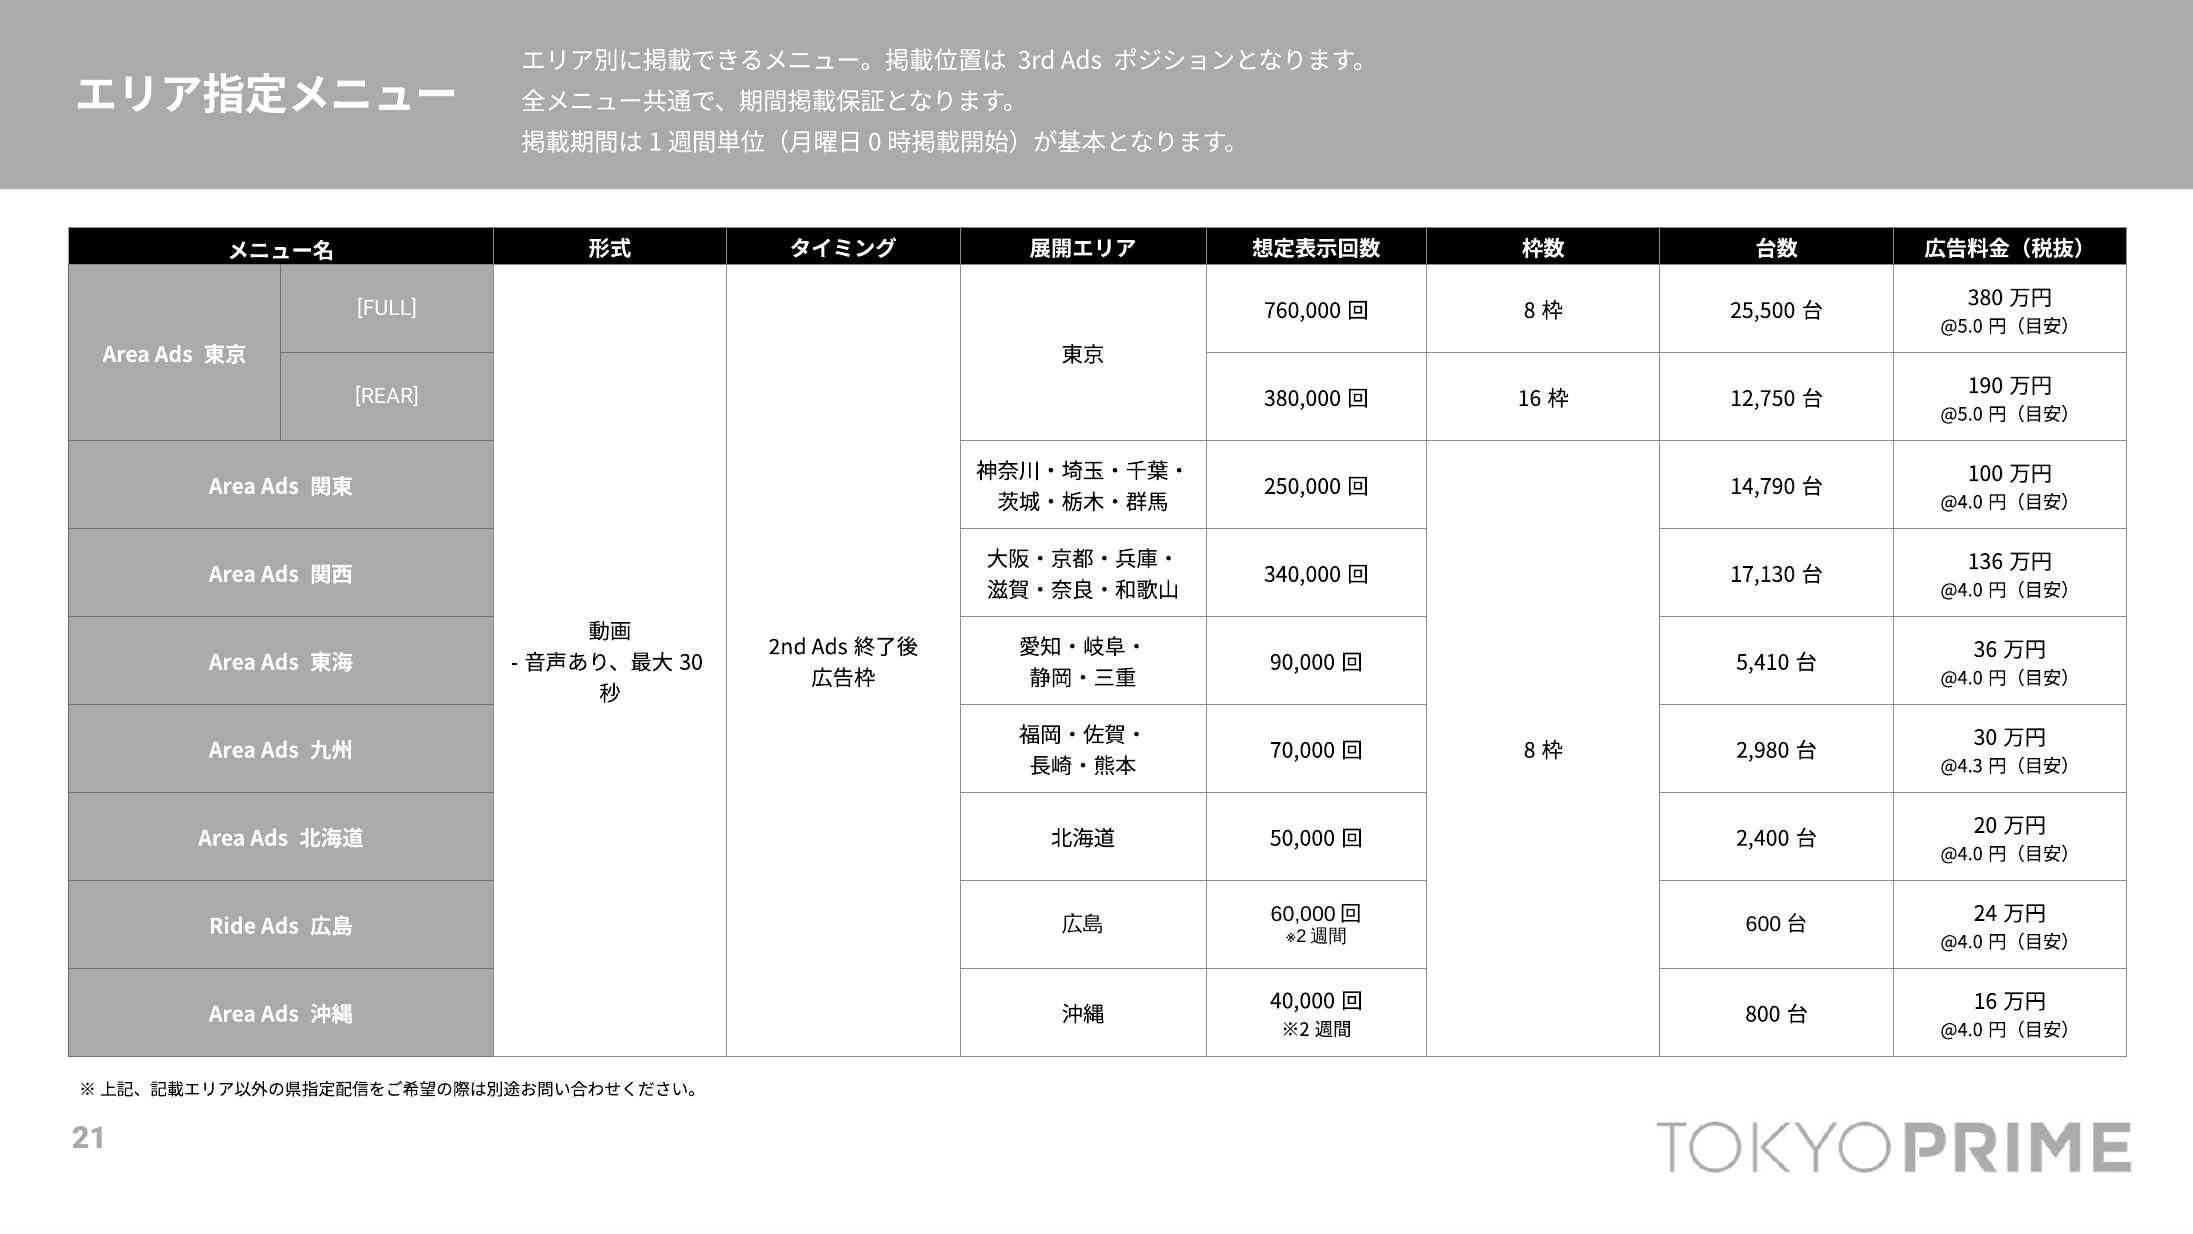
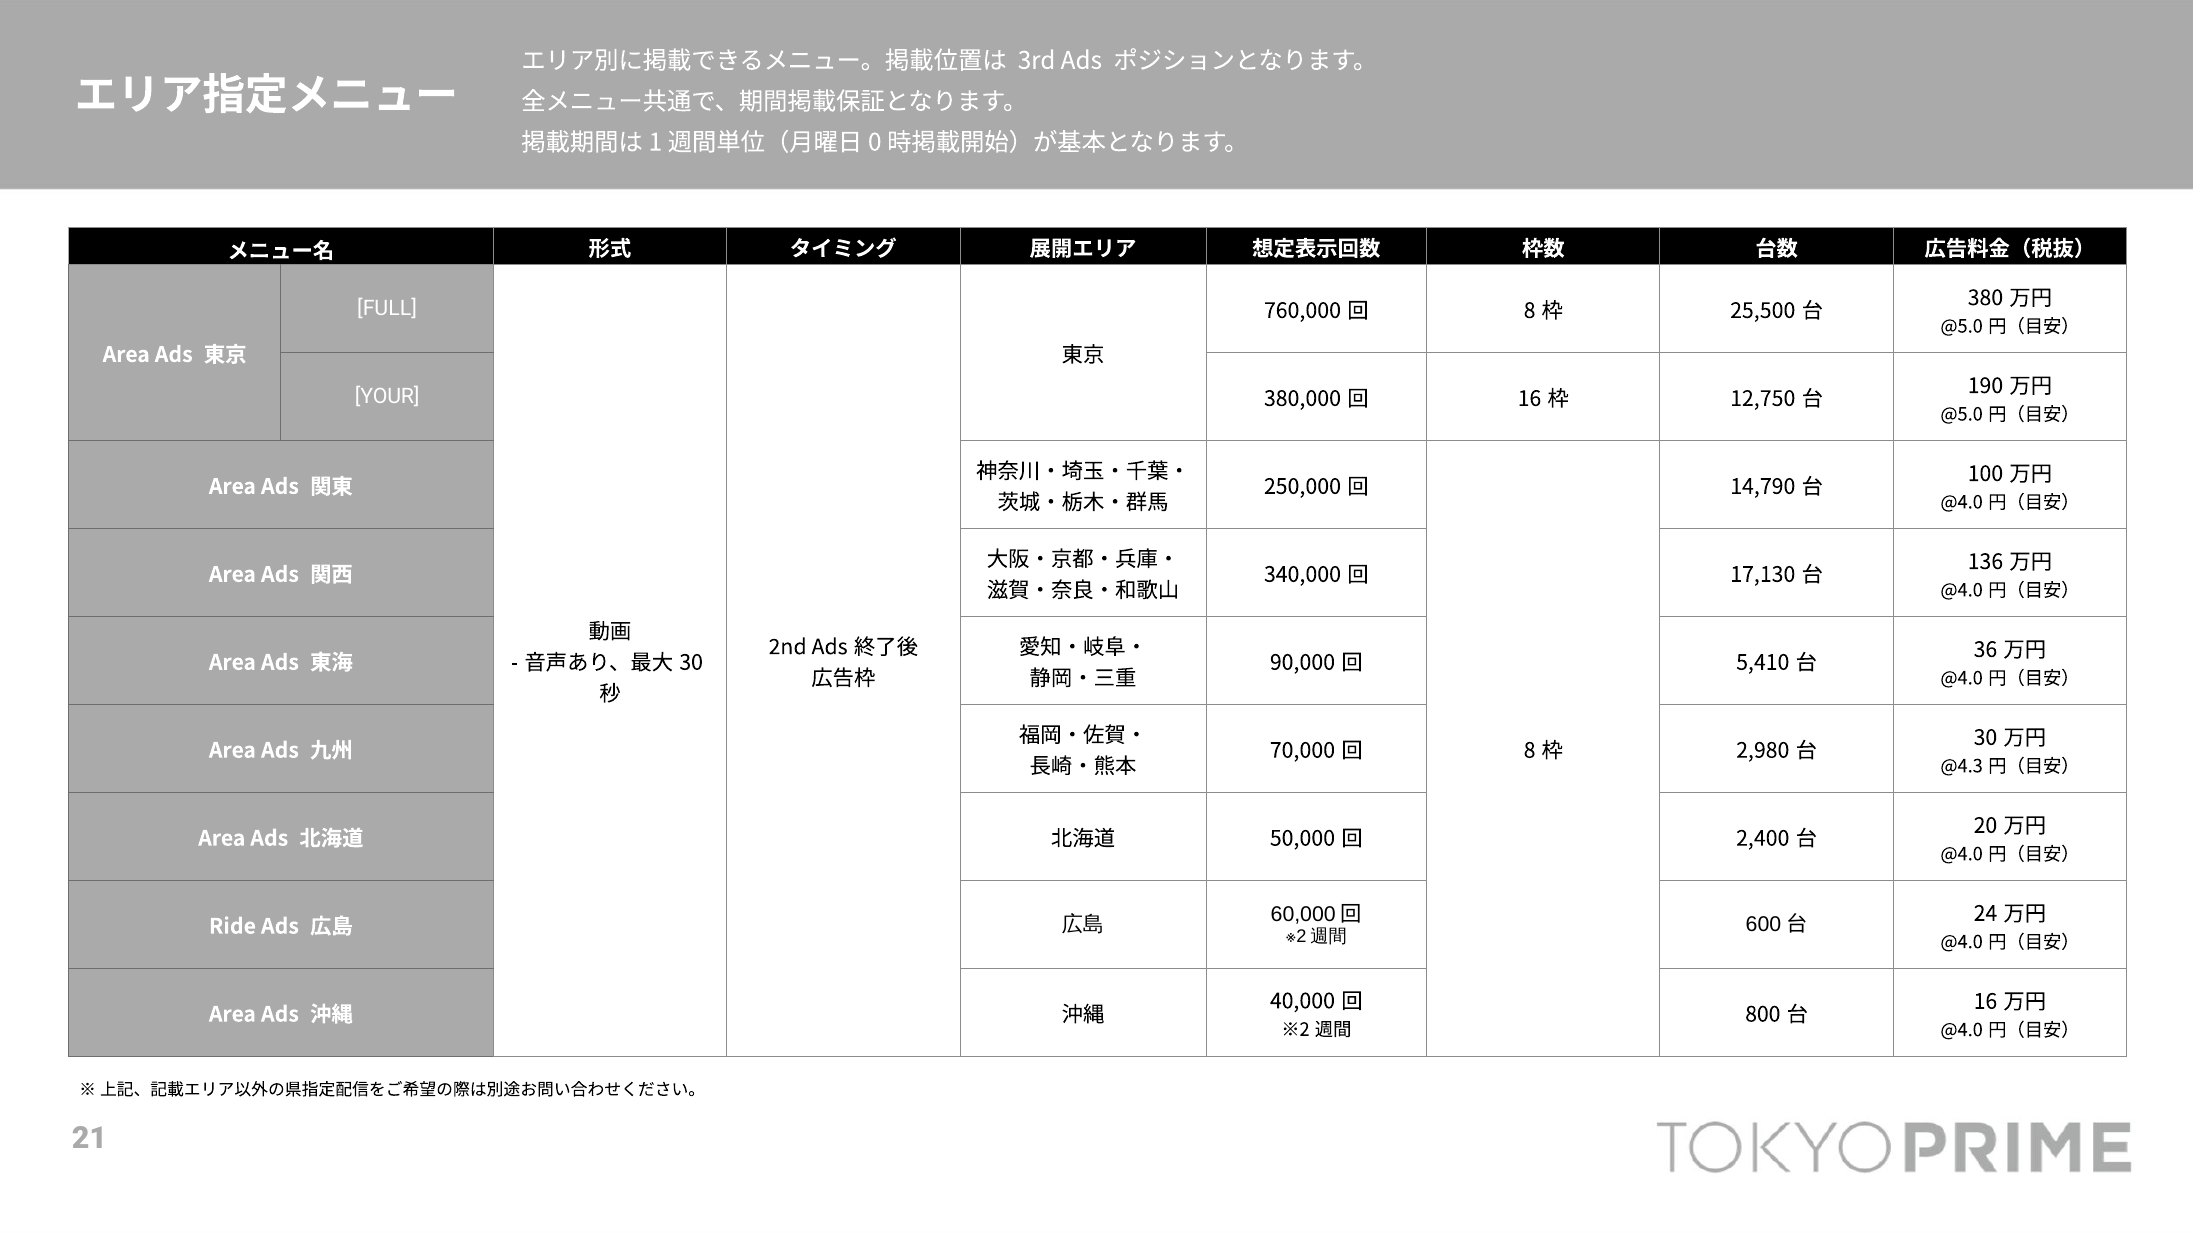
REAR: REAR -> YOUR (387, 397)
